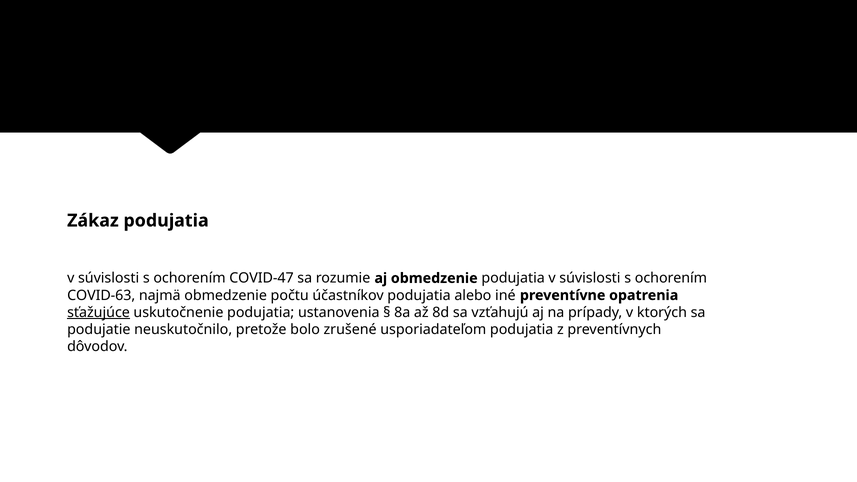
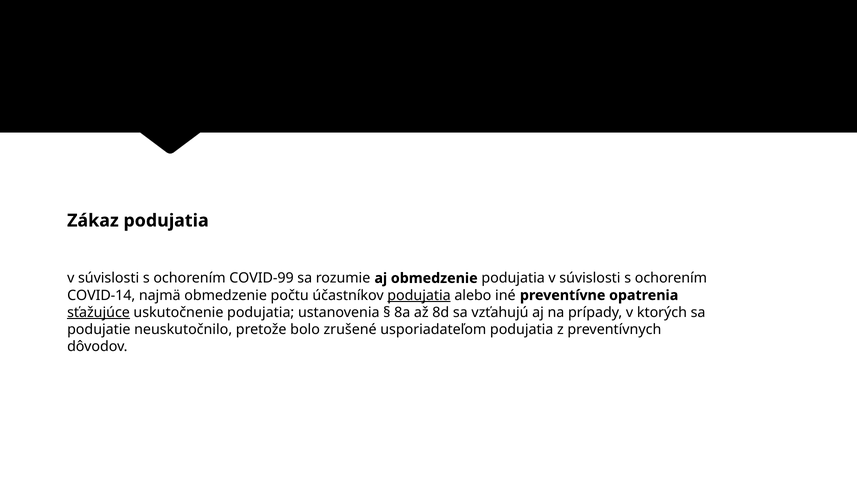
COVID-47: COVID-47 -> COVID-99 (261, 278)
COVID-63: COVID-63 -> COVID-14 (101, 295)
podujatia underline: none -> present (419, 295)
